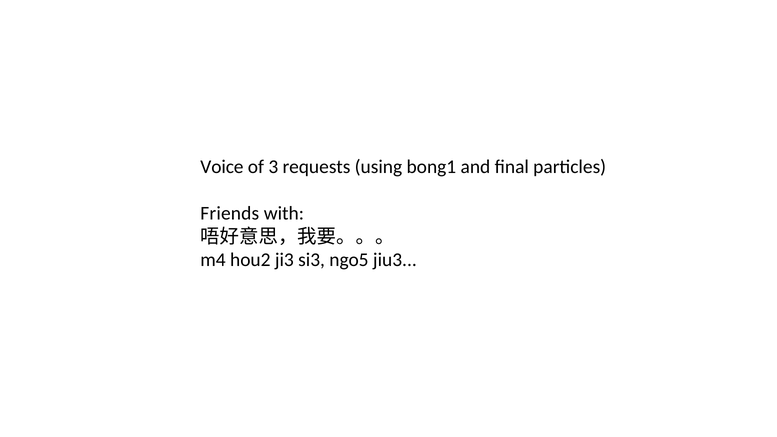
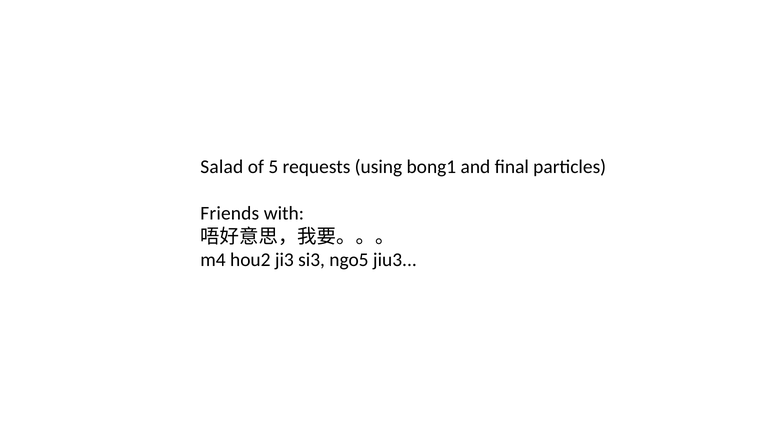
Voice: Voice -> Salad (222, 167)
3: 3 -> 5 (273, 167)
